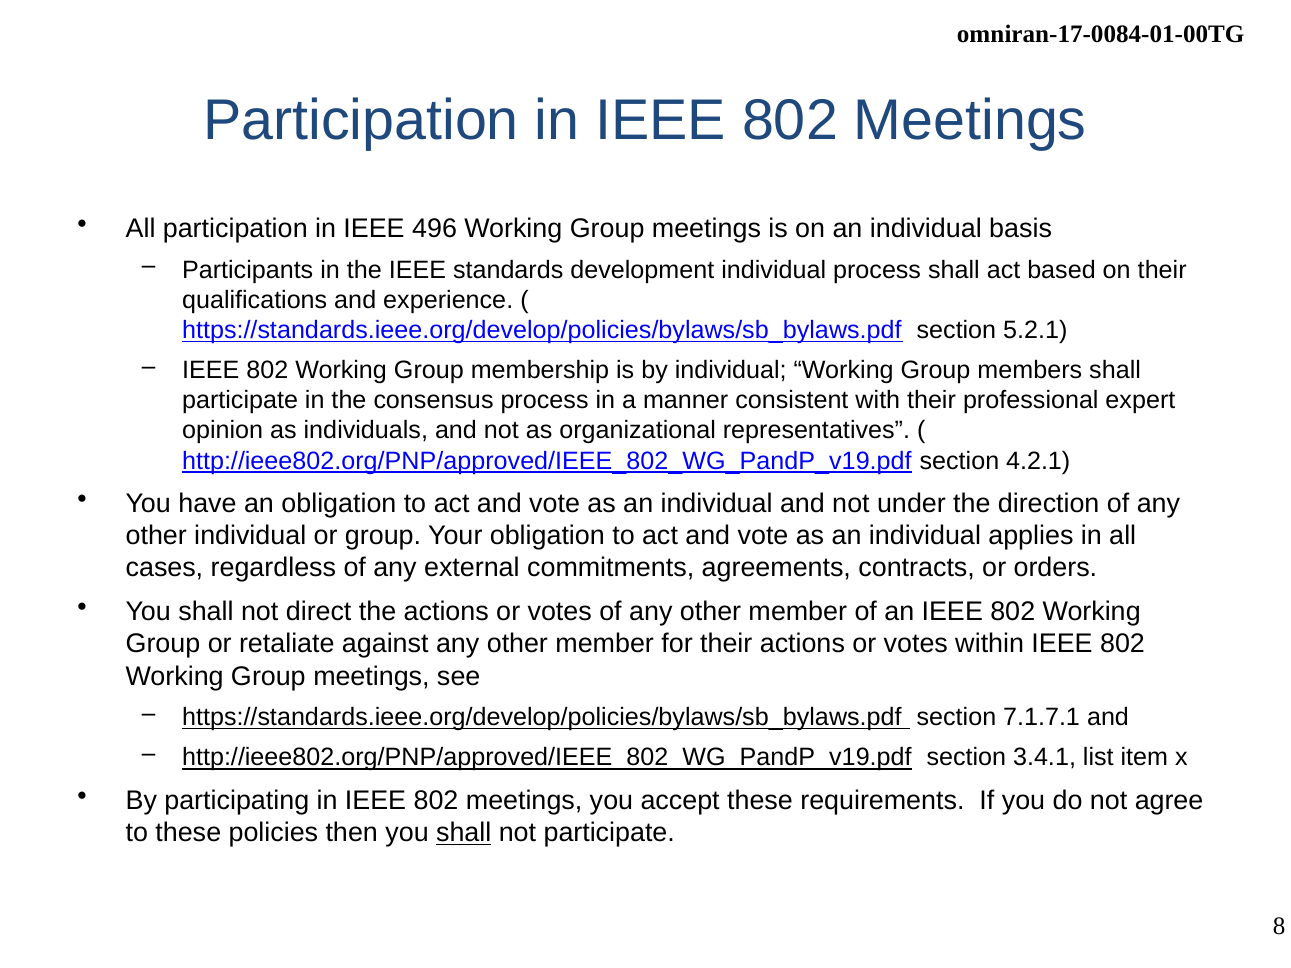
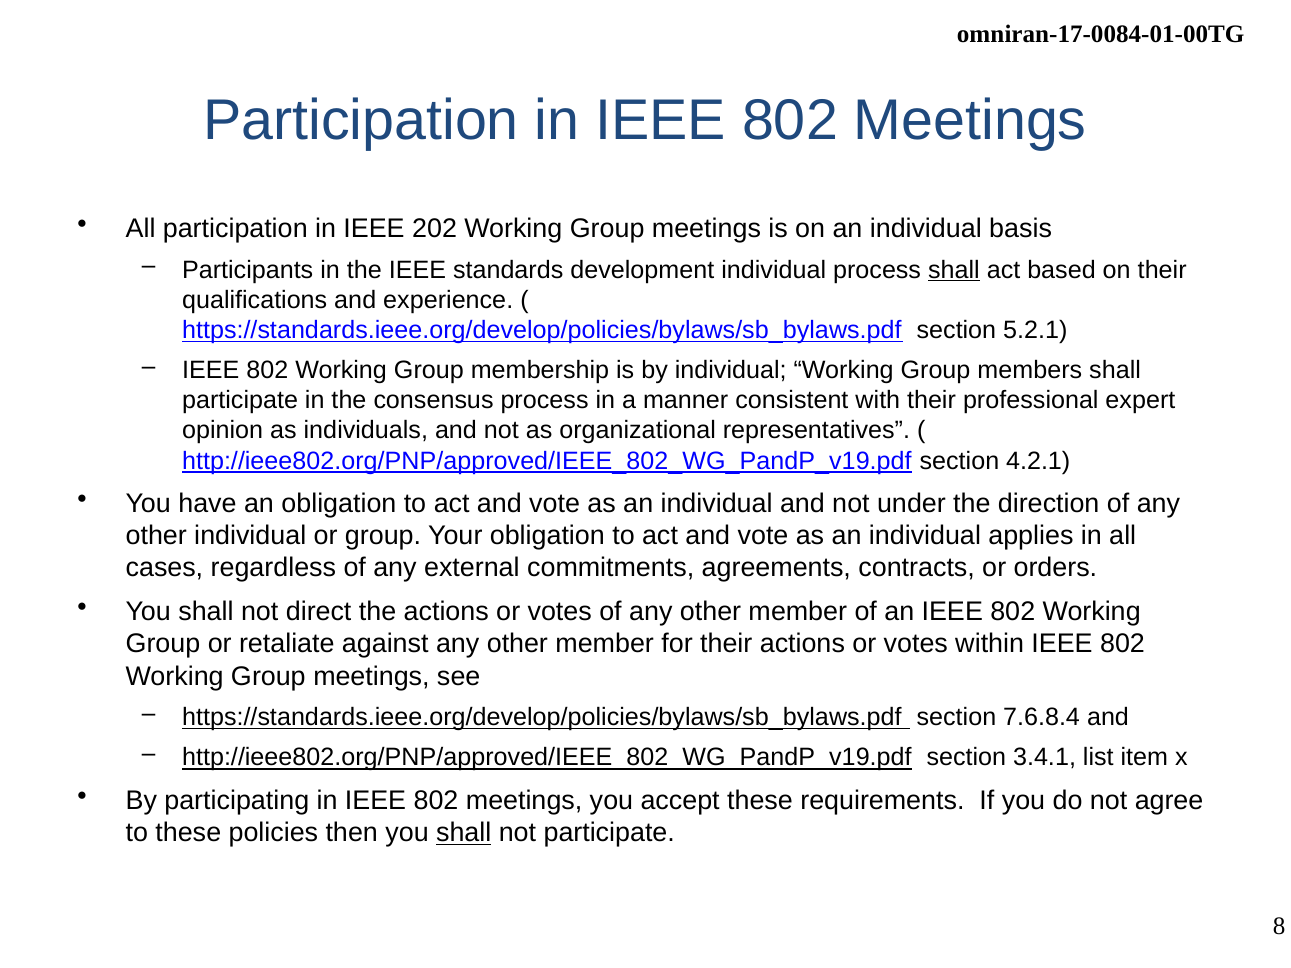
496: 496 -> 202 (434, 229)
shall underline: none -> present (954, 270)
7.1.7.1: 7.1.7.1 -> 7.6.8.4 (1042, 718)
